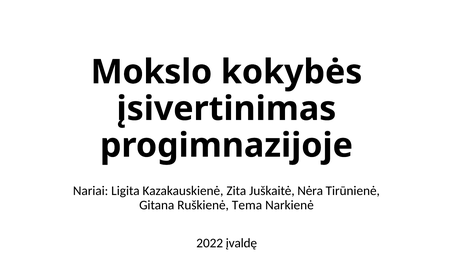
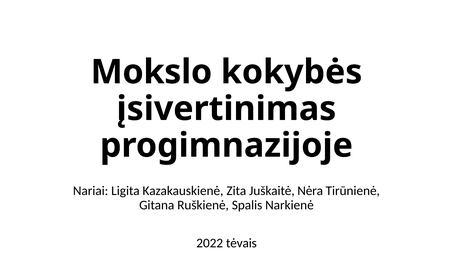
Tema: Tema -> Spalis (247, 205)
įvaldę: įvaldę -> tėvais (241, 243)
